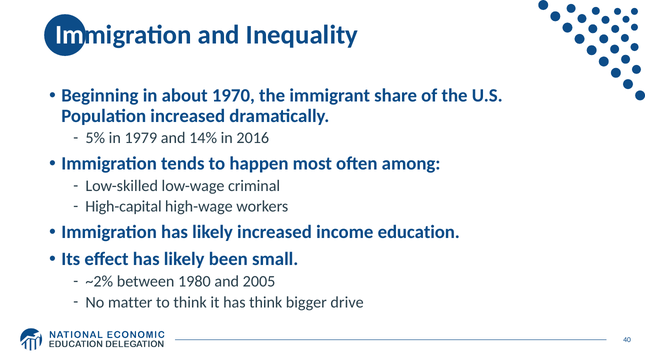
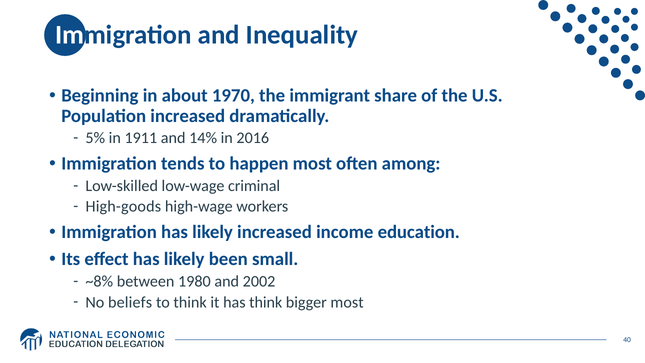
1979: 1979 -> 1911 (141, 138)
High-capital: High-capital -> High-goods (123, 207)
~2%: ~2% -> ~8% (99, 281)
2005: 2005 -> 2002 (259, 281)
matter: matter -> beliefs (130, 302)
bigger drive: drive -> most (347, 302)
